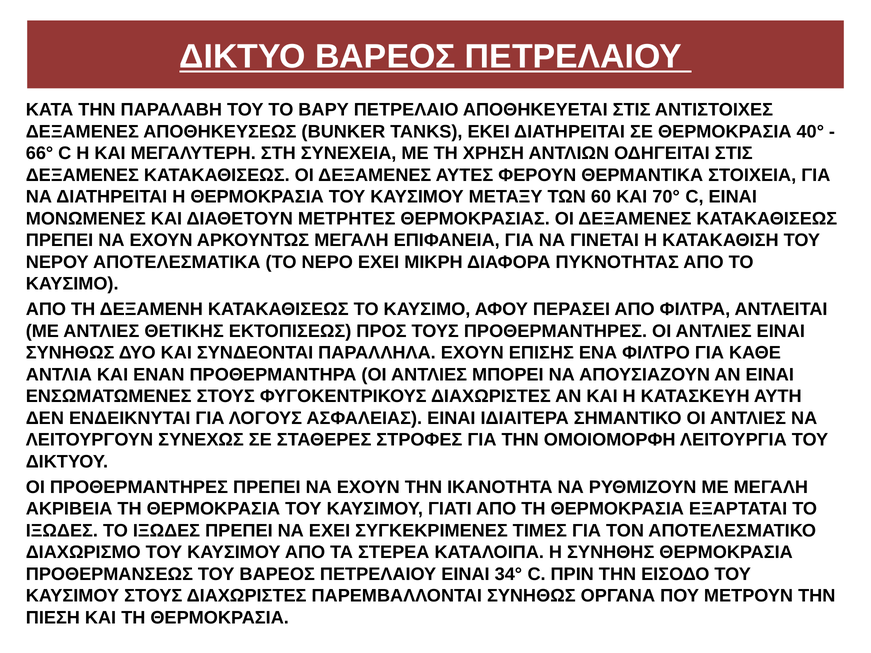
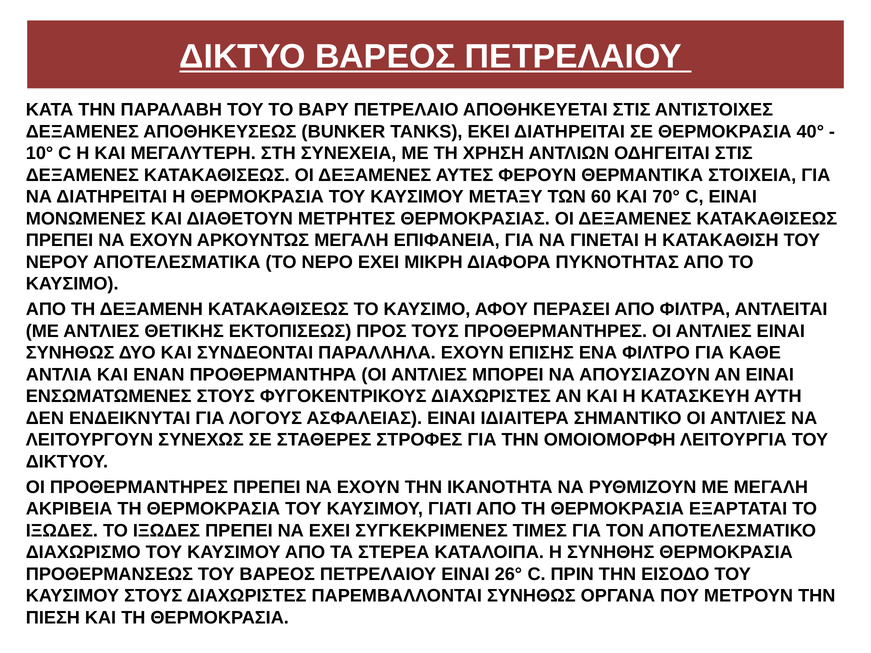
66°: 66° -> 10° (40, 153)
34°: 34° -> 26° (508, 574)
